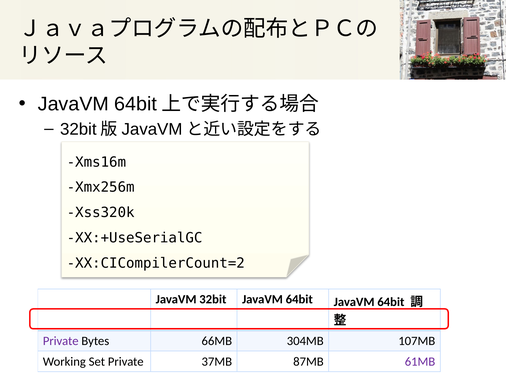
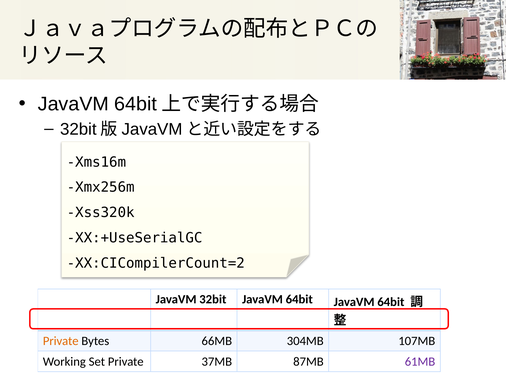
Private colour: purple -> orange (61, 341)
